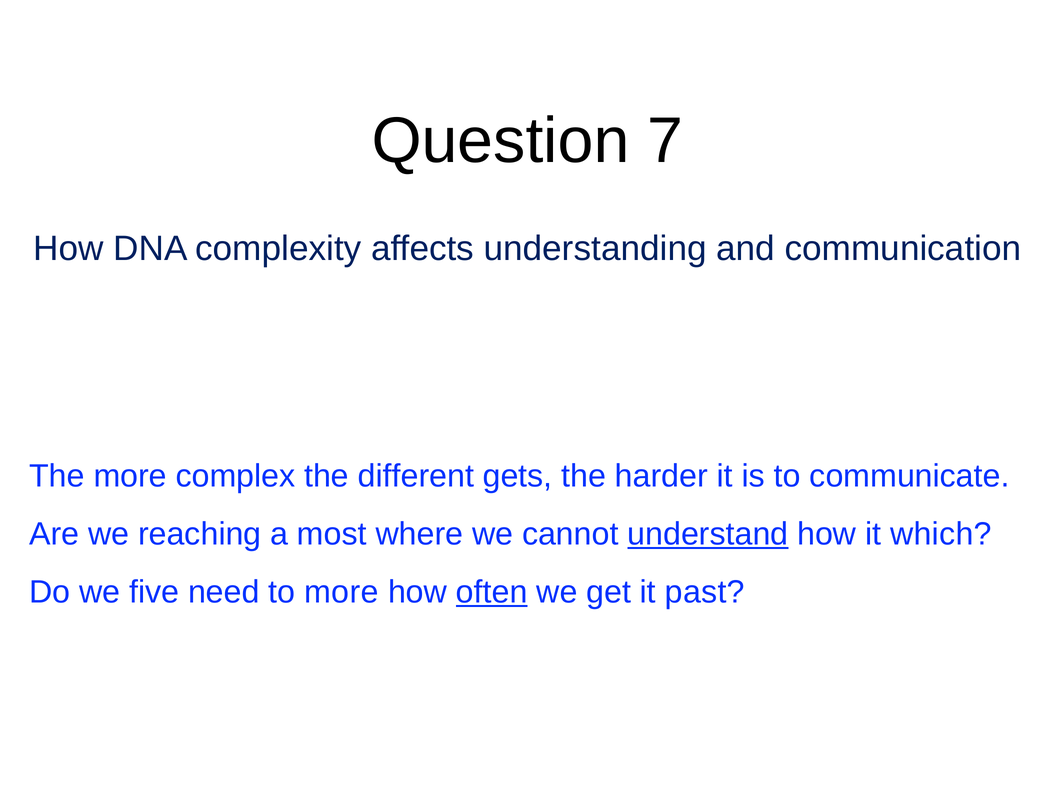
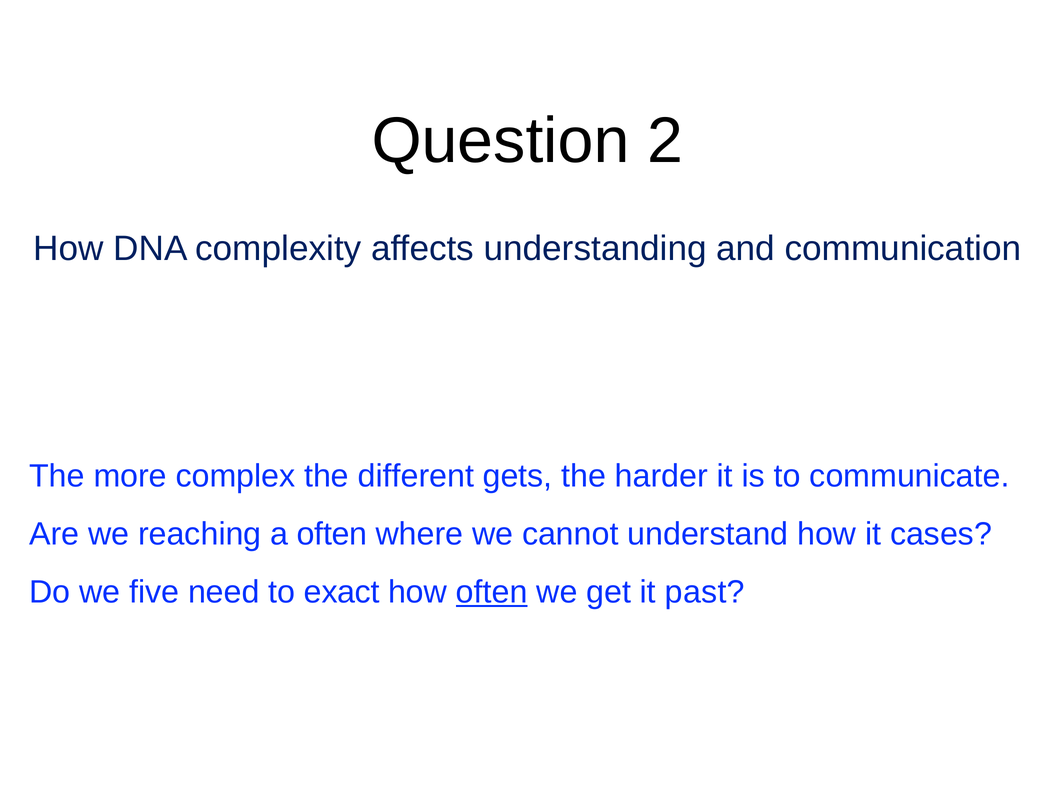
7: 7 -> 2 (665, 141)
a most: most -> often (332, 534)
understand underline: present -> none (708, 534)
which: which -> cases (941, 534)
to more: more -> exact (342, 592)
